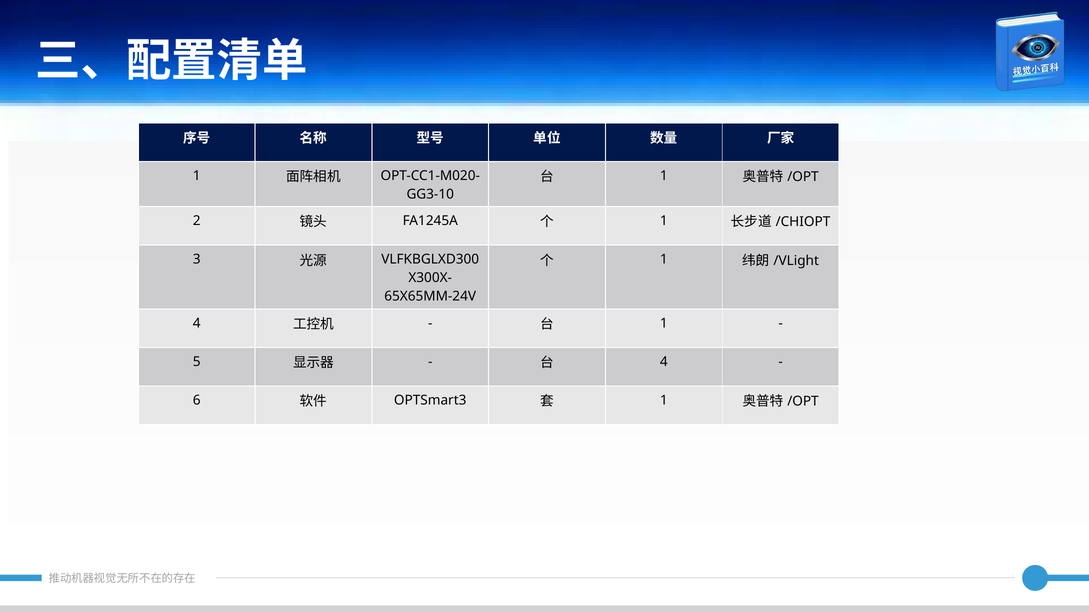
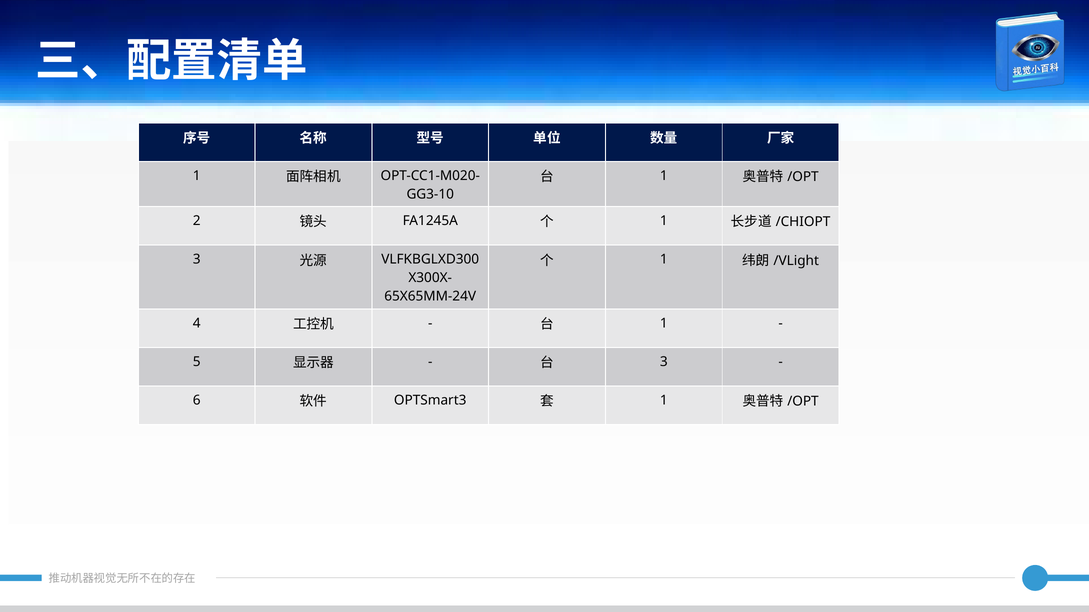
4: 4 -> 3 (664, 362)
